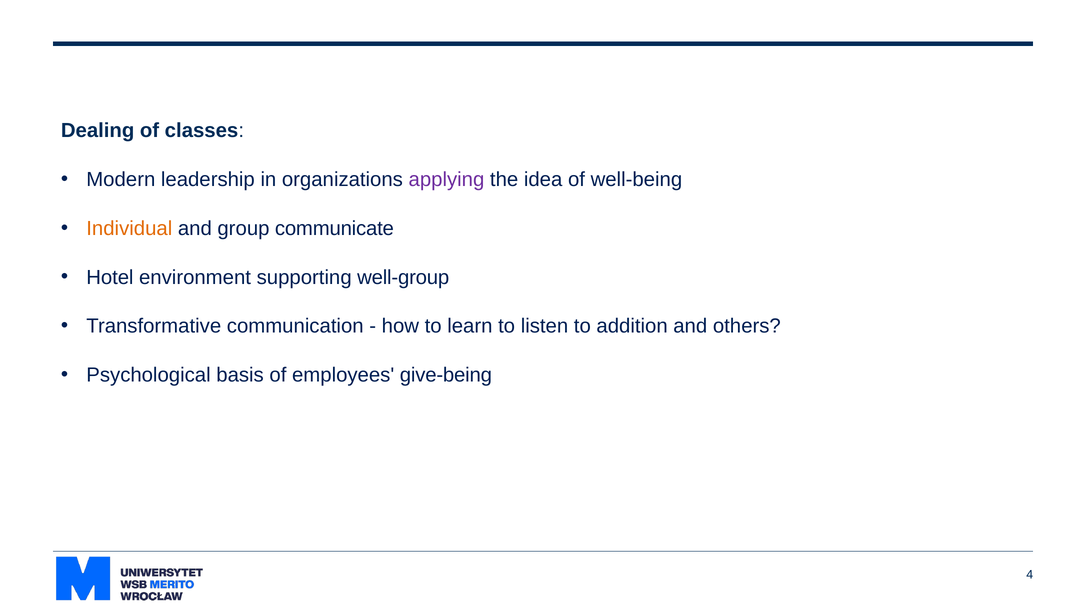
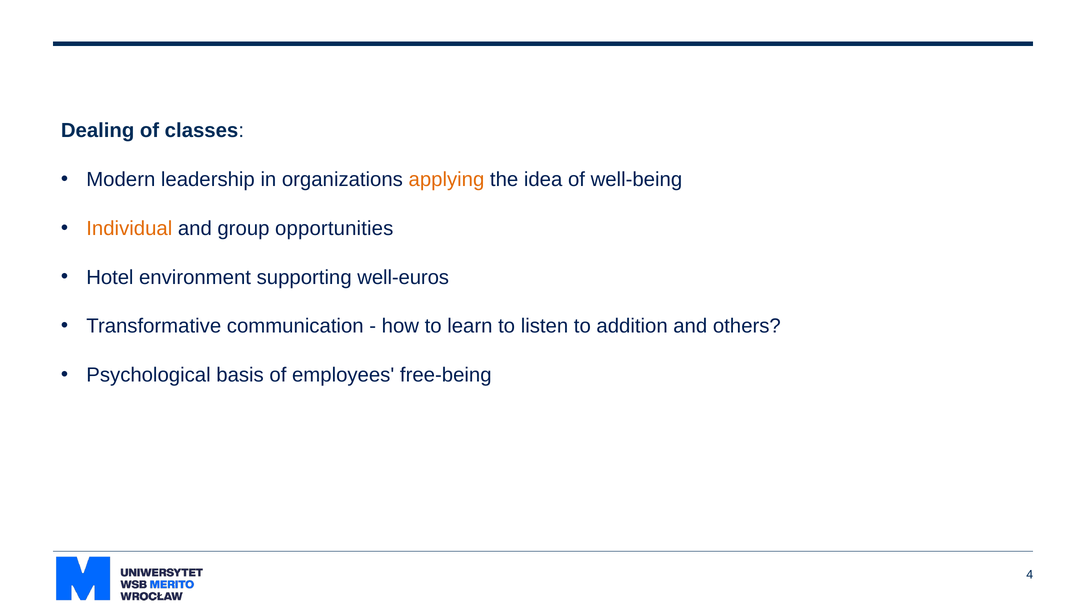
applying colour: purple -> orange (446, 180)
communicate: communicate -> opportunities (334, 228)
well-group: well-group -> well-euros (403, 277)
give-being: give-being -> free-being (446, 375)
